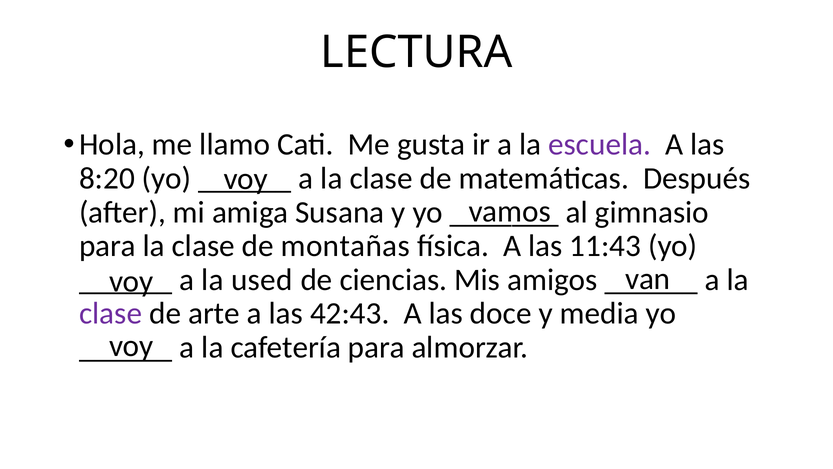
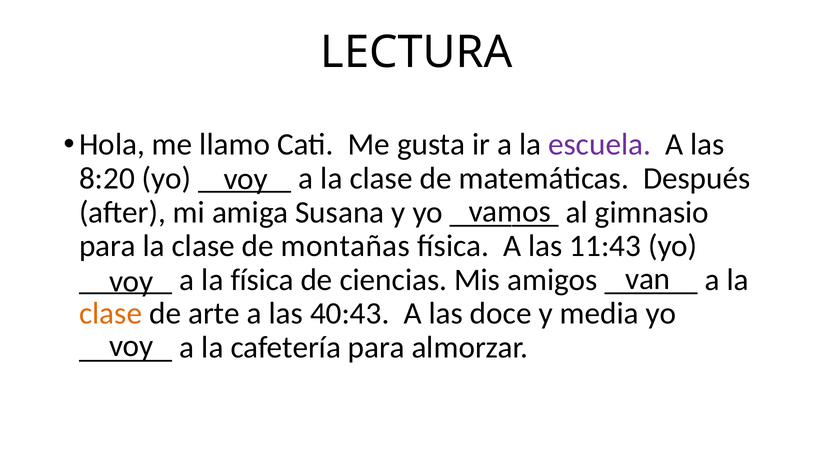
la used: used -> física (262, 280)
clase colour: purple -> orange (111, 313)
42:43: 42:43 -> 40:43 (350, 313)
